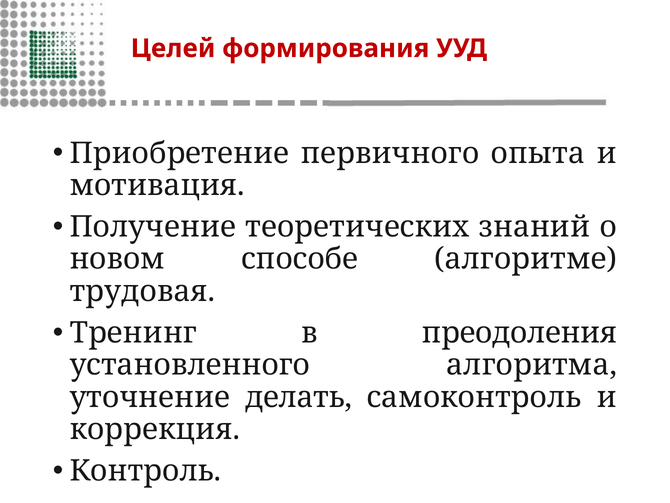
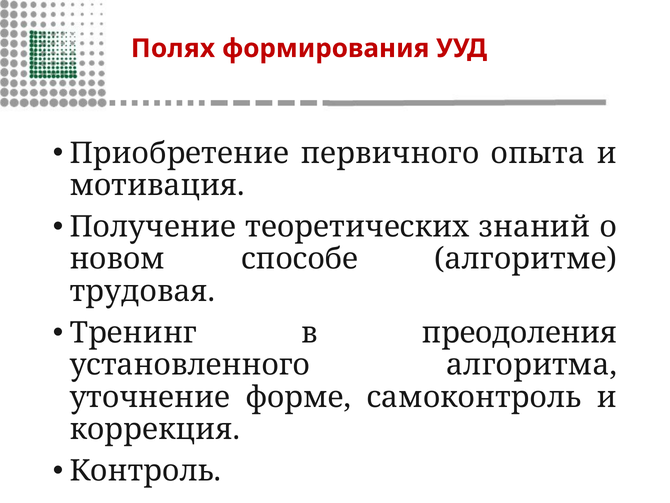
Целей: Целей -> Полях (173, 48)
делать: делать -> форме (298, 397)
